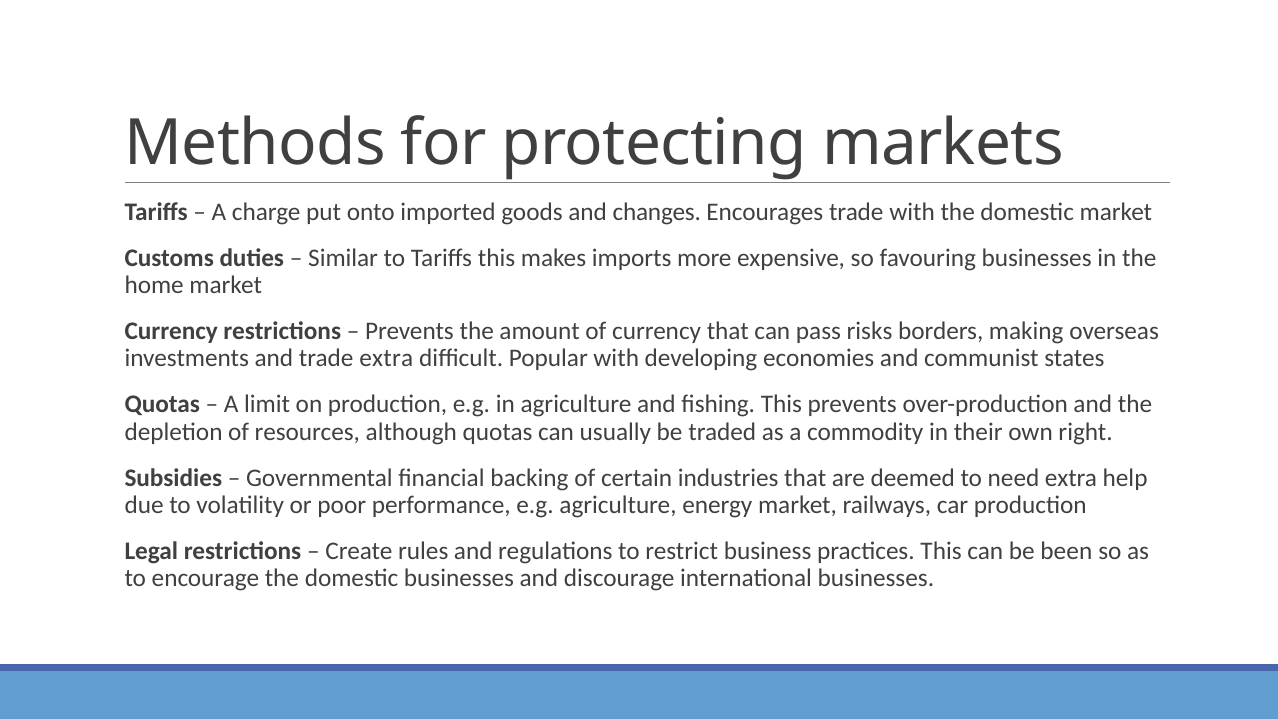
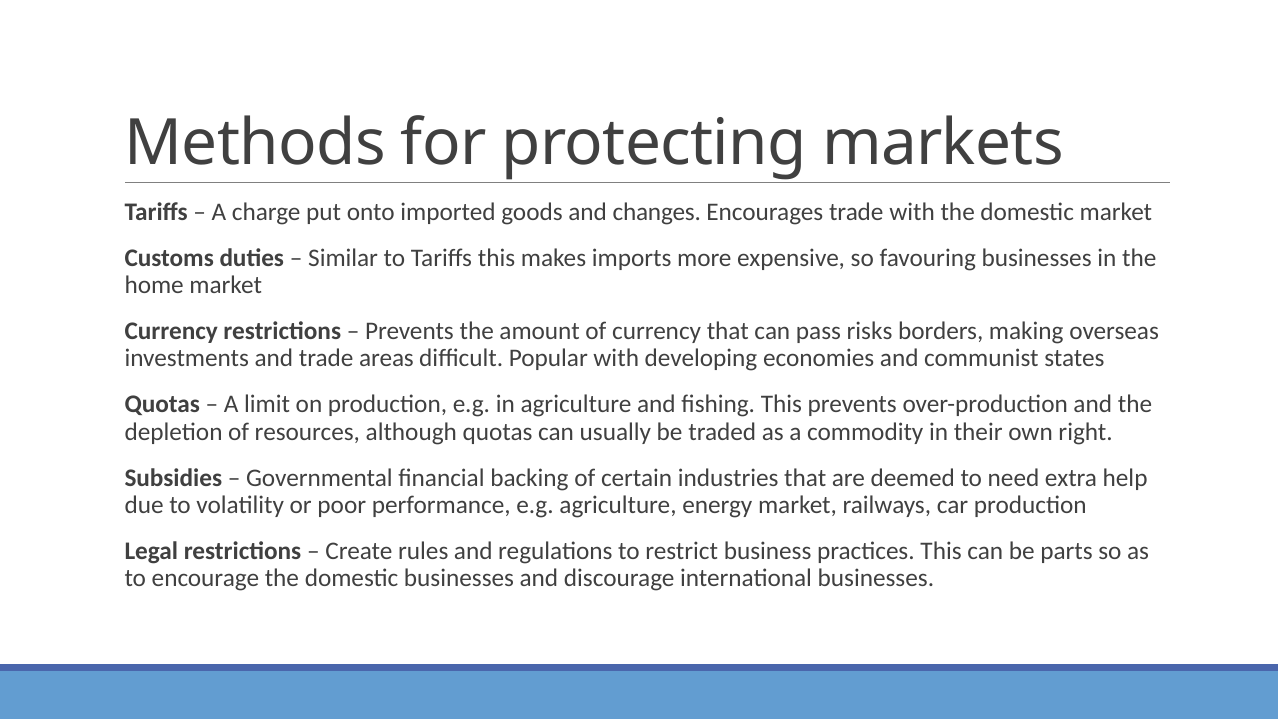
trade extra: extra -> areas (387, 358)
been: been -> parts (1066, 551)
